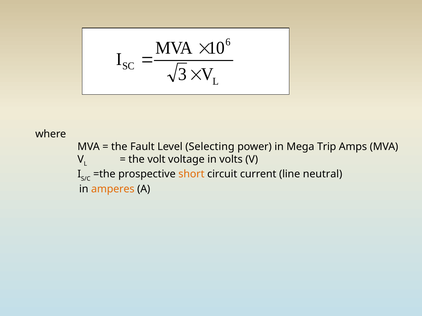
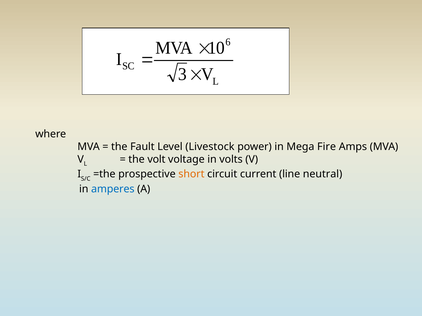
Selecting: Selecting -> Livestock (210, 147)
Trip: Trip -> Fire (327, 147)
amperes colour: orange -> blue (113, 189)
